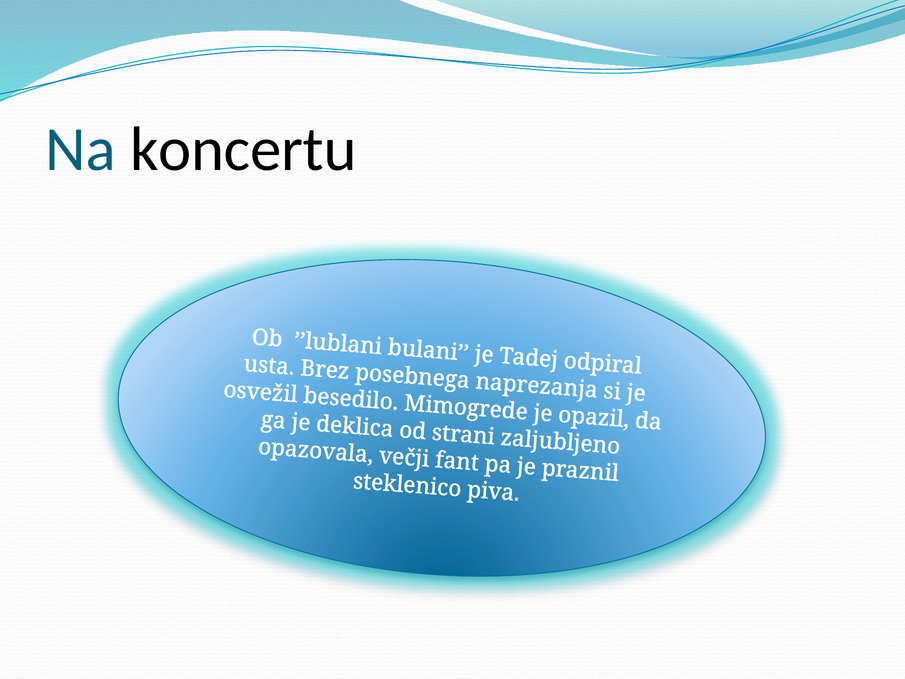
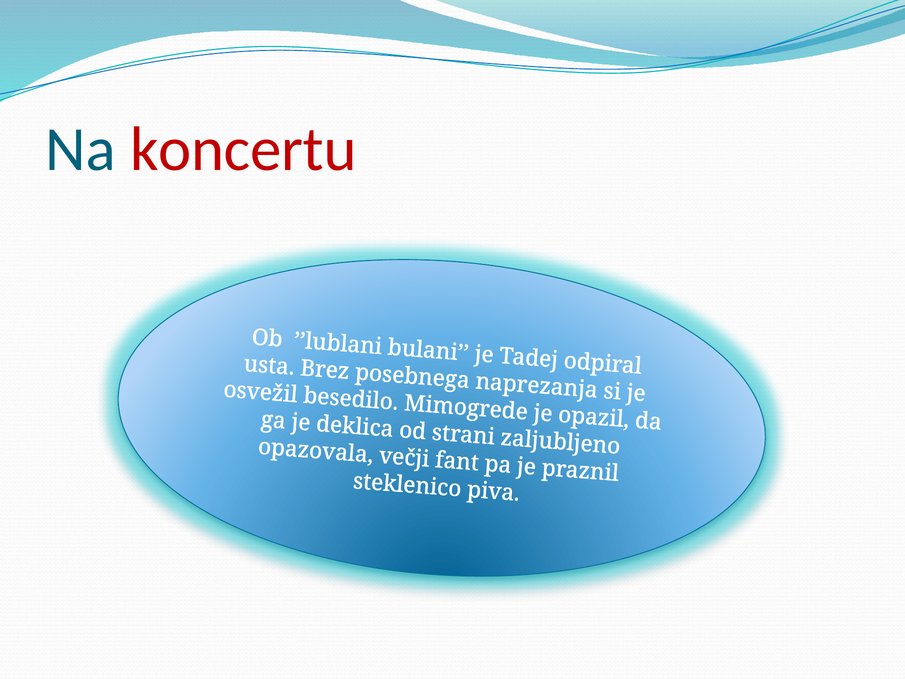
koncertu colour: black -> red (243, 150)
